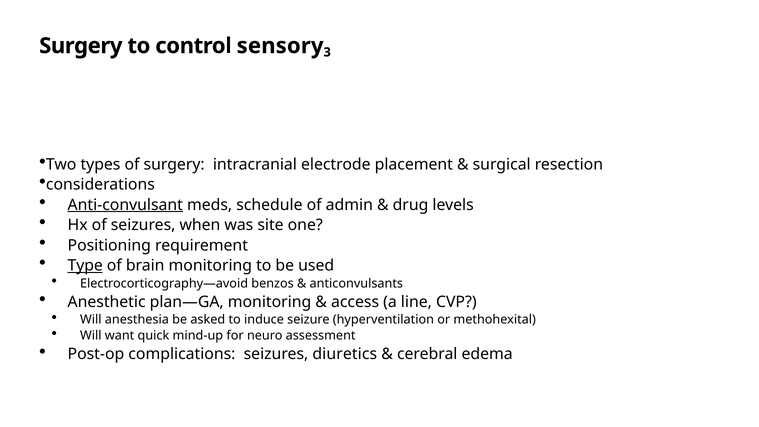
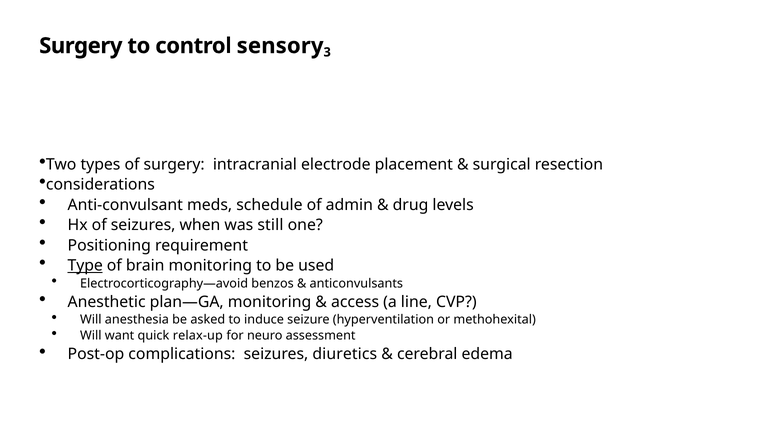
Anti-convulsant underline: present -> none (125, 205)
site: site -> still (270, 225)
mind-up: mind-up -> relax-up (198, 336)
